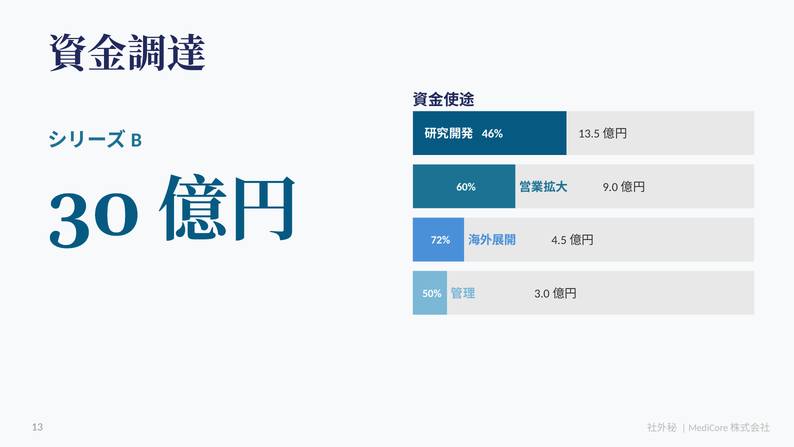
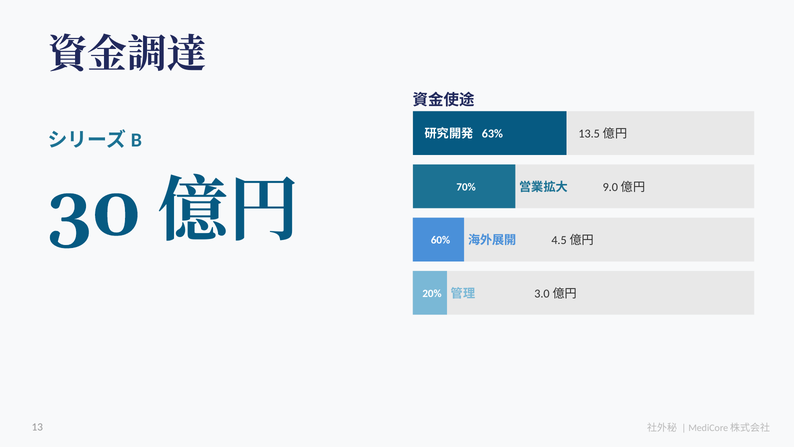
46%: 46% -> 63% (492, 134)
60%: 60% -> 70% (466, 187)
72%: 72% -> 60% (441, 240)
50%: 50% -> 20% (432, 293)
